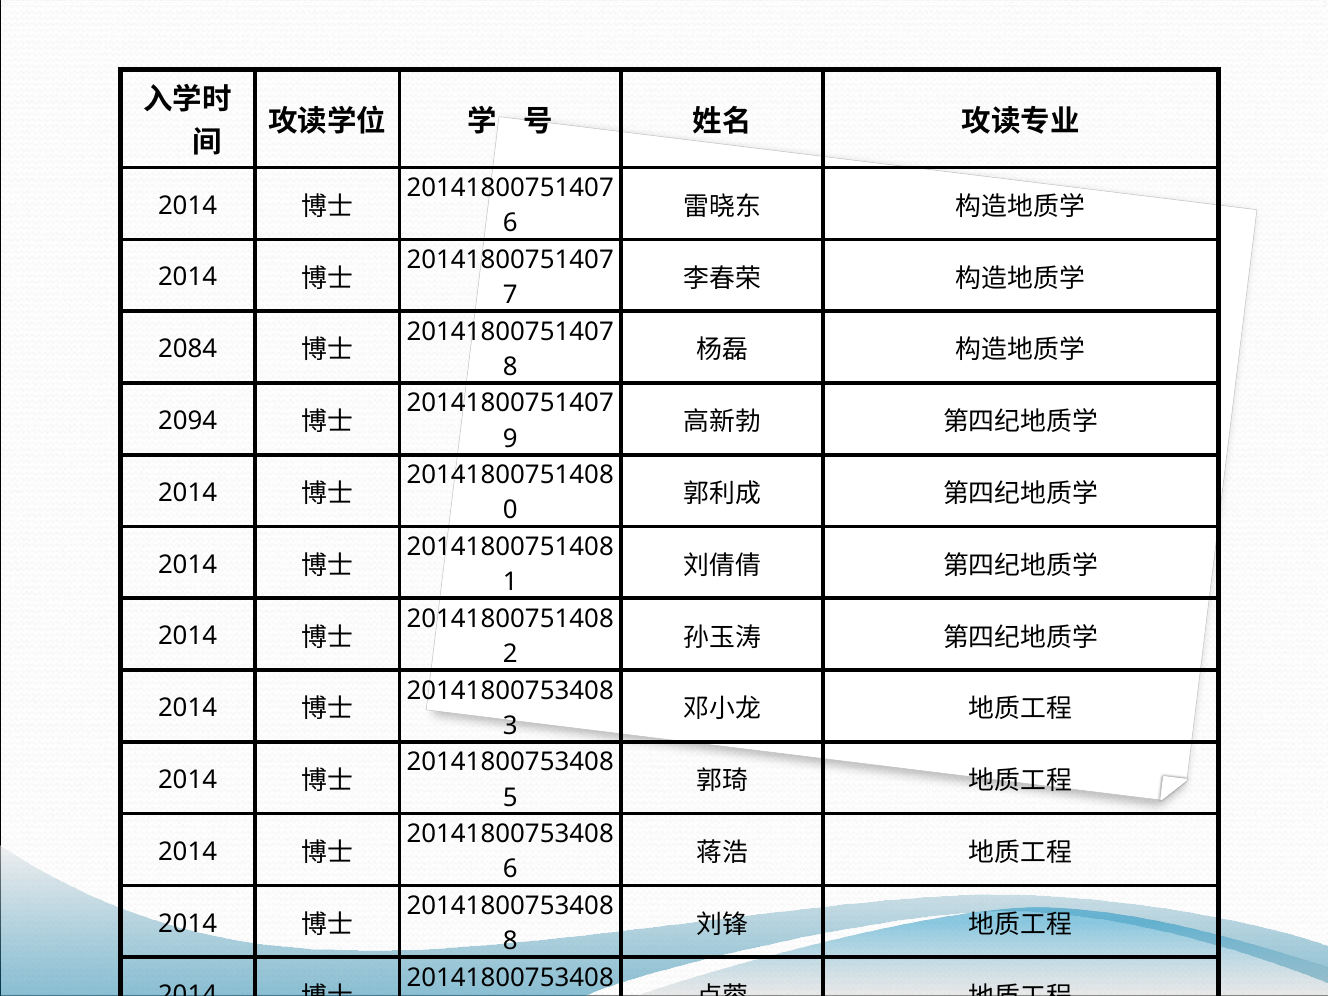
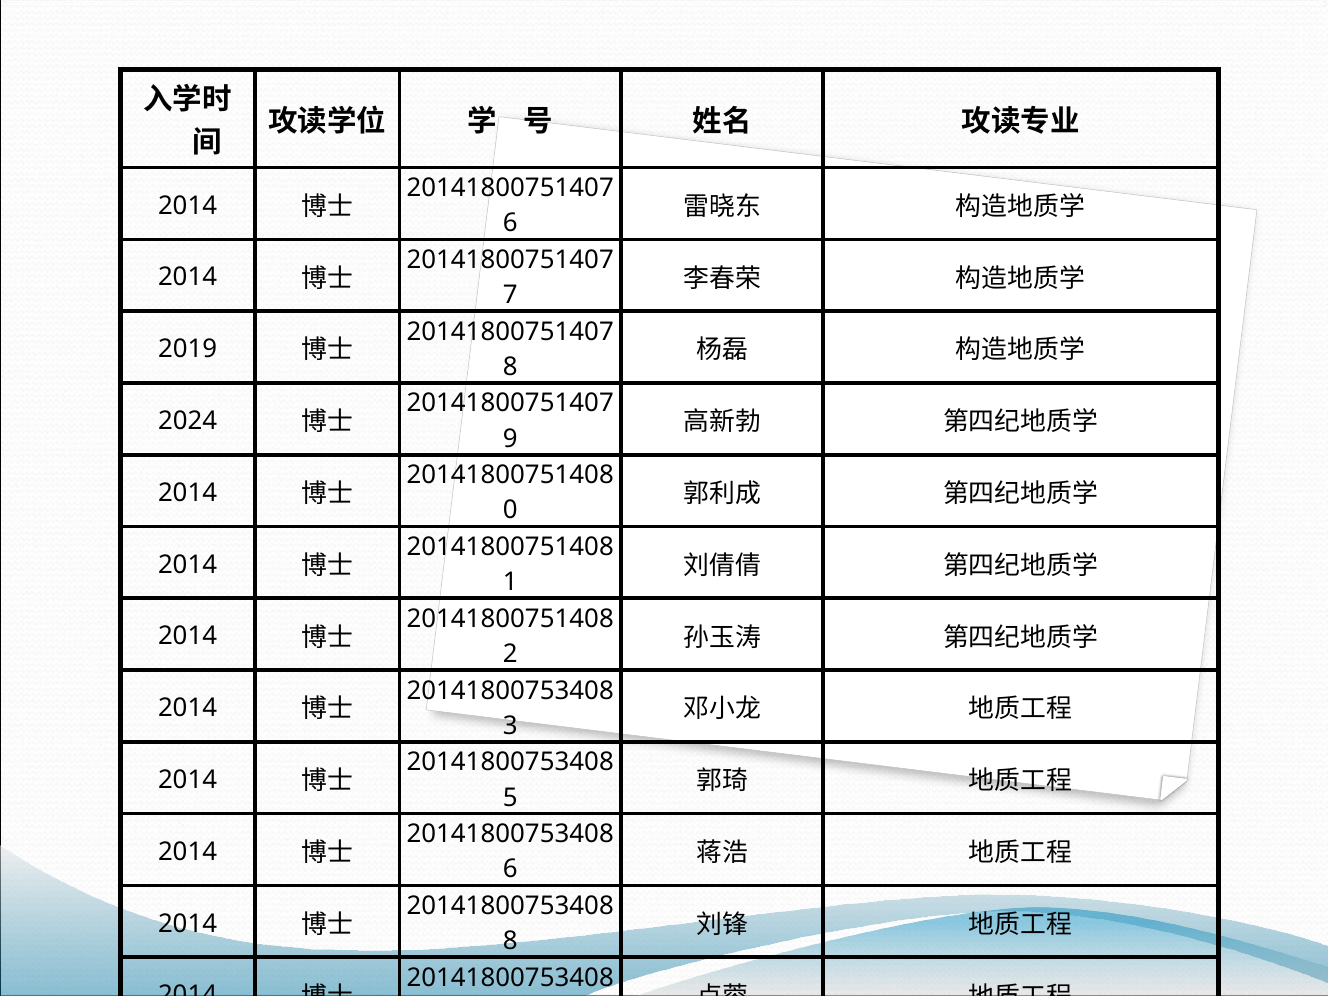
2084: 2084 -> 2019 (188, 349)
2094: 2094 -> 2024 (188, 421)
